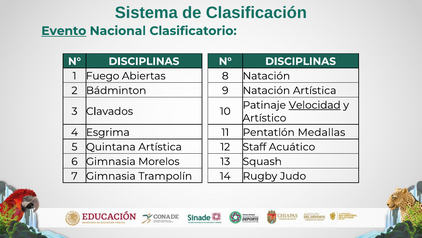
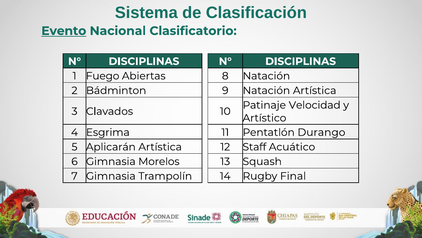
Velocidad underline: present -> none (315, 105)
Medallas: Medallas -> Durango (321, 132)
Quintana: Quintana -> Aplicarán (111, 147)
Judo: Judo -> Final (293, 176)
